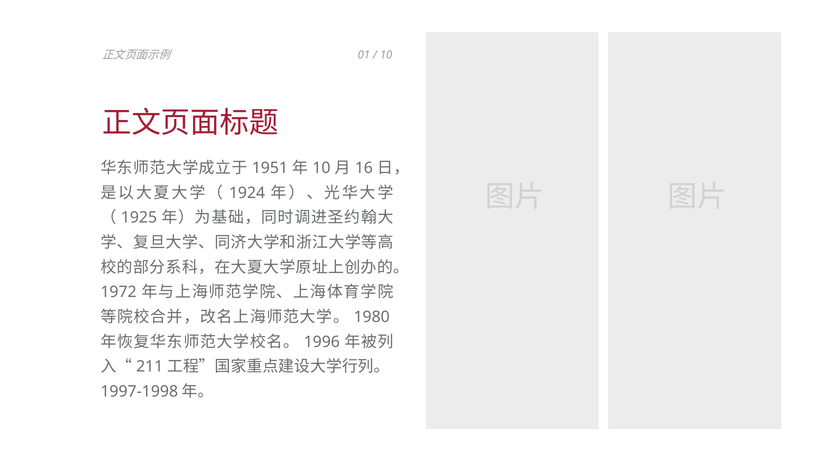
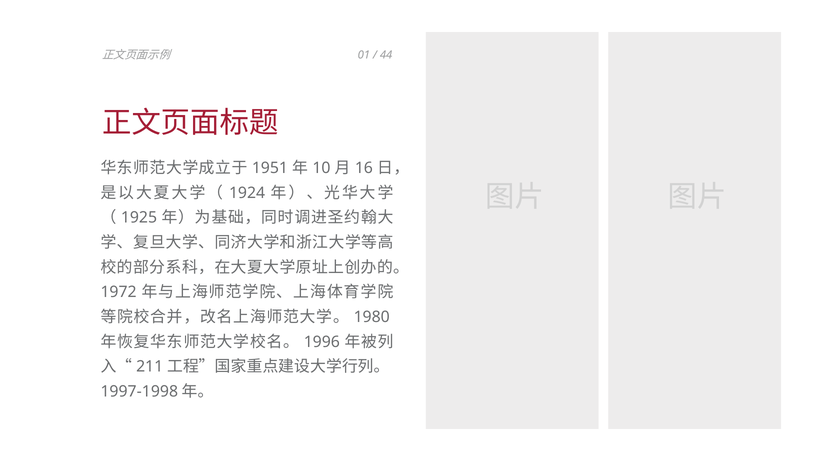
10: 10 -> 44 (386, 55)
